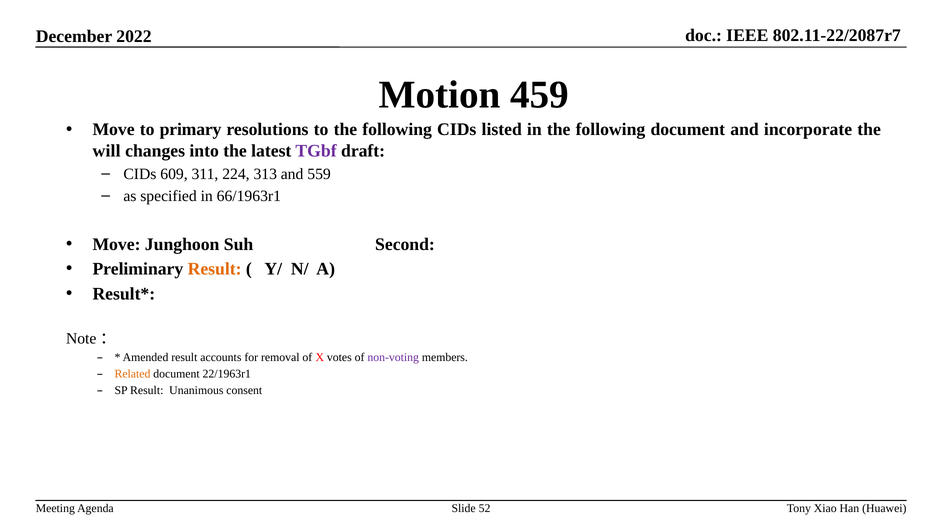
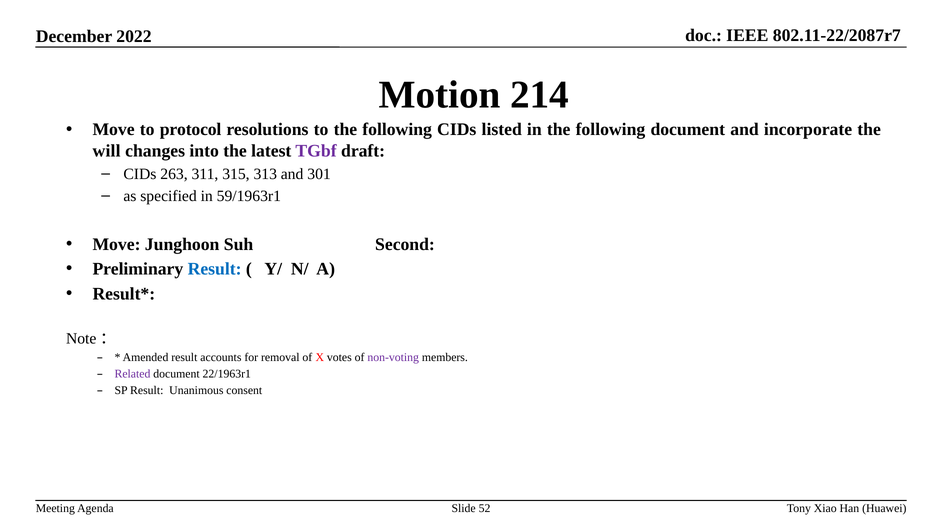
459: 459 -> 214 (540, 95)
primary: primary -> protocol (191, 130)
609: 609 -> 263 (174, 174)
224: 224 -> 315 (236, 174)
559: 559 -> 301 (319, 174)
66/1963r1: 66/1963r1 -> 59/1963r1 (249, 196)
Result colour: orange -> blue (215, 269)
Related colour: orange -> purple (133, 374)
